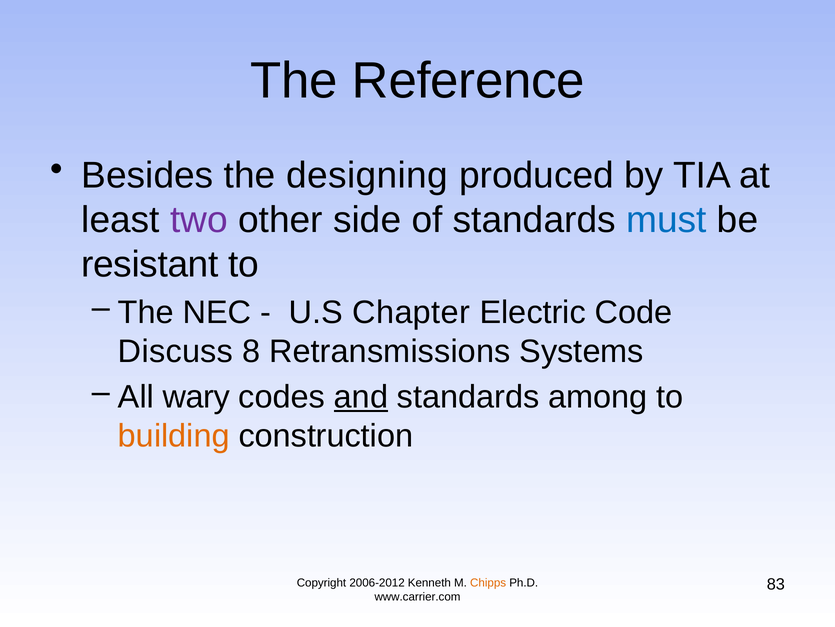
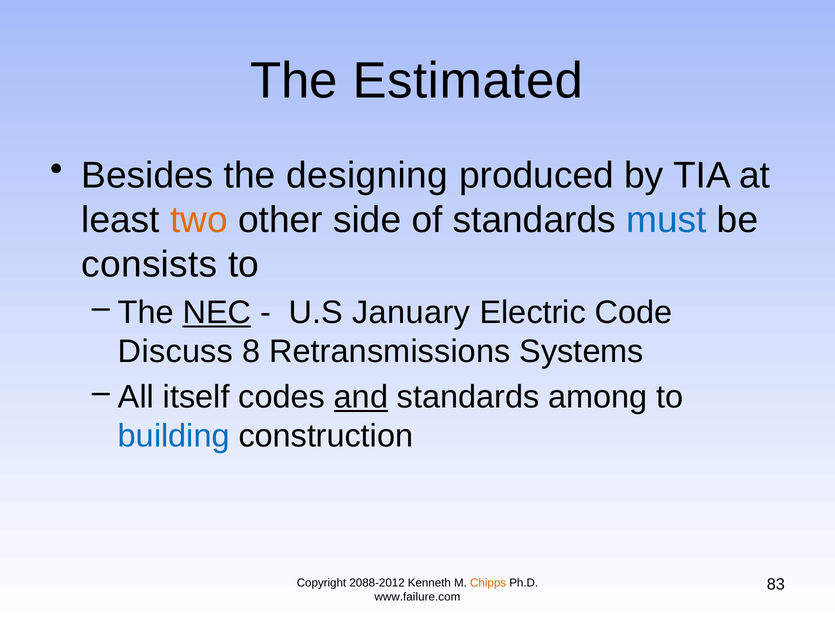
Reference: Reference -> Estimated (468, 81)
two colour: purple -> orange (199, 220)
resistant: resistant -> consists (149, 264)
NEC underline: none -> present (217, 312)
Chapter: Chapter -> January (411, 312)
wary: wary -> itself (196, 397)
building colour: orange -> blue (174, 436)
2006-2012: 2006-2012 -> 2088-2012 (377, 582)
www.carrier.com: www.carrier.com -> www.failure.com (417, 596)
